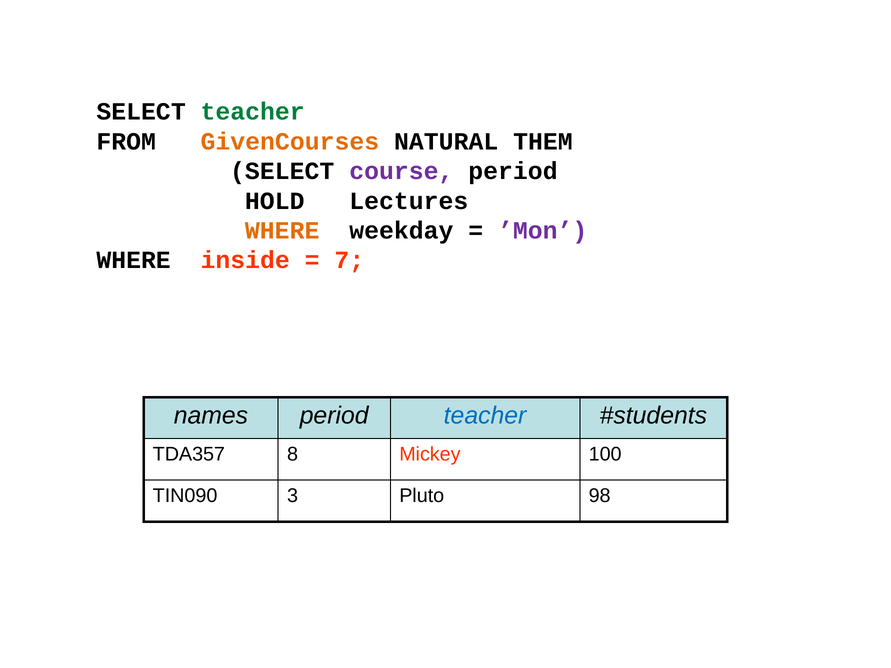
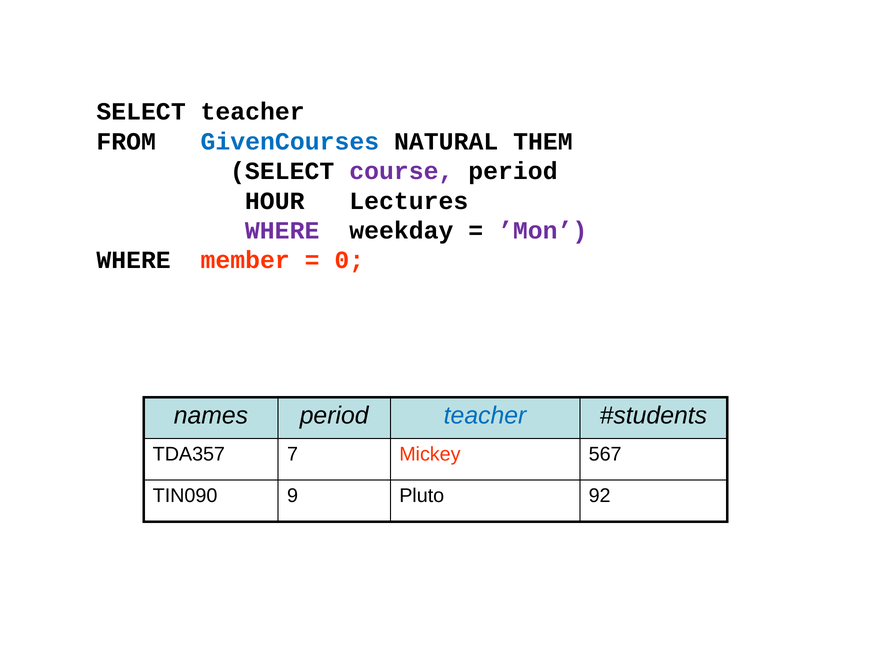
teacher colour: green -> black (253, 112)
GivenCourses colour: orange -> blue (290, 142)
HOLD: HOLD -> HOUR (275, 201)
WHERE colour: orange -> purple (282, 231)
inside: inside -> member (245, 260)
7: 7 -> 0 (349, 260)
8: 8 -> 7 (293, 454)
100: 100 -> 567 (605, 454)
3: 3 -> 9 (293, 496)
98: 98 -> 92 (600, 496)
